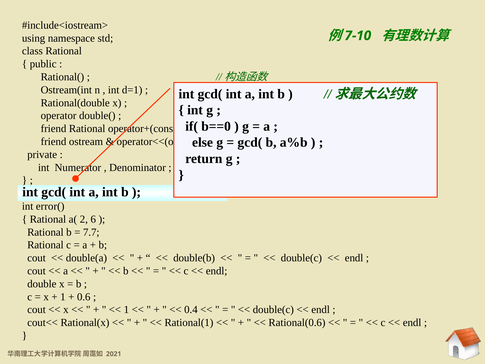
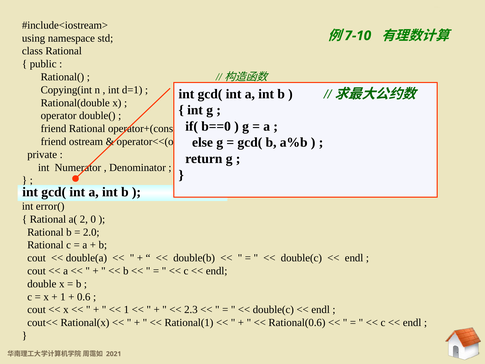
Ostream(int: Ostream(int -> Copying(int (66, 90)
6: 6 -> 0 (93, 219)
7.7: 7.7 -> 2.0 (91, 232)
0.4: 0.4 -> 2.3 (191, 310)
